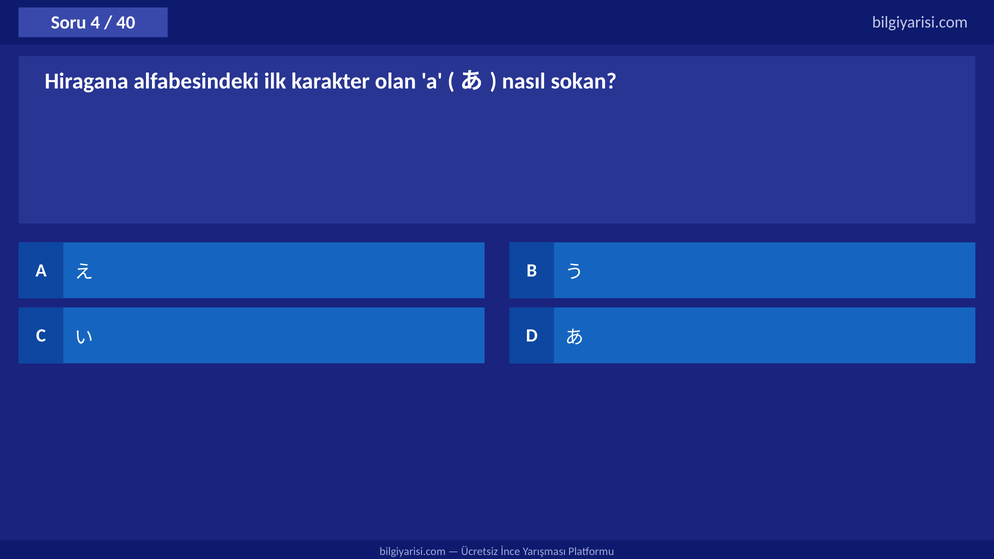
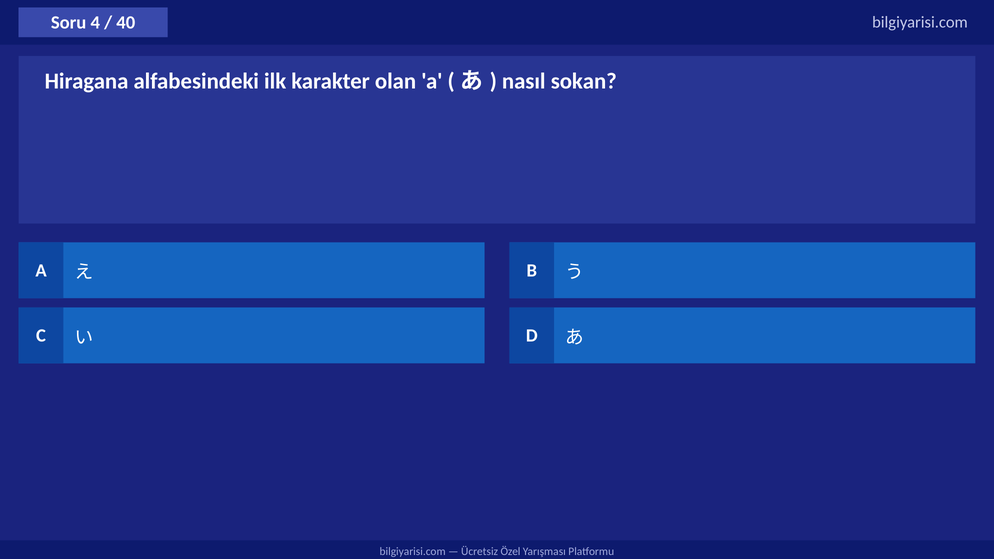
İnce: İnce -> Özel (510, 551)
